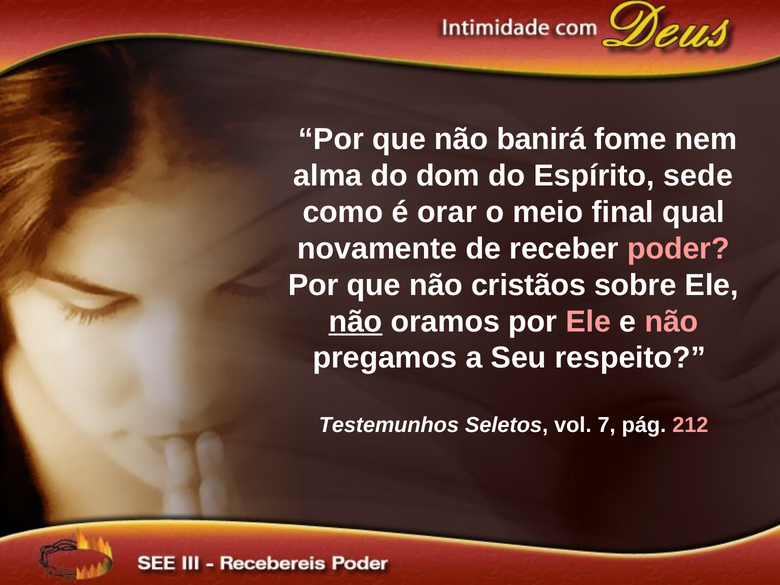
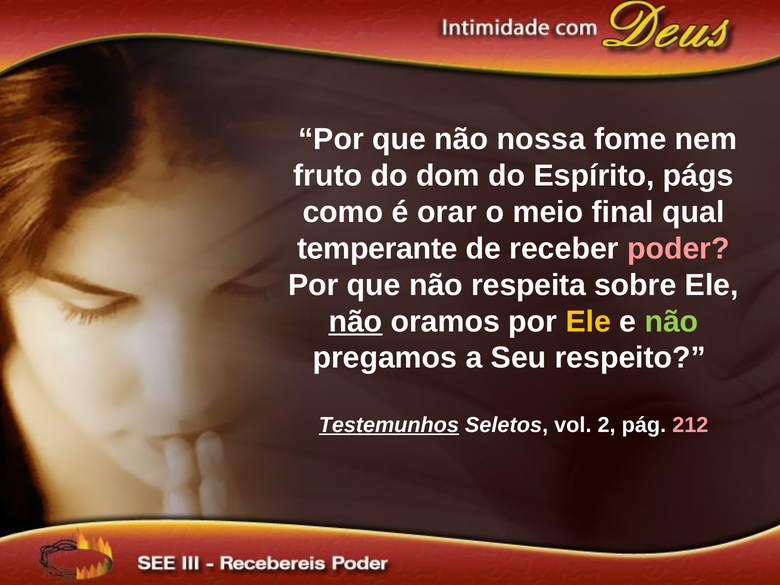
banirá: banirá -> nossa (541, 139)
alma: alma -> fruto (328, 176)
sede: sede -> págs (698, 176)
novamente: novamente -> temperante (377, 249)
cristãos: cristãos -> respeita (529, 285)
Ele colour: pink -> yellow (588, 322)
não colour: pink -> light green (672, 322)
Testemunhos underline: none -> present (389, 425)
7: 7 -> 2 (607, 425)
